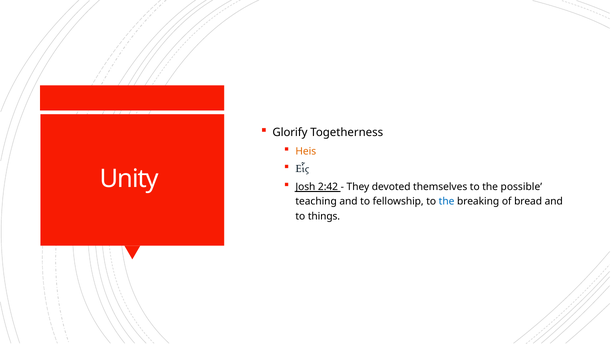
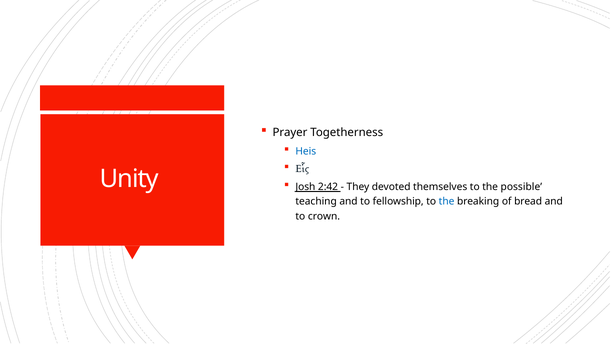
Glorify: Glorify -> Prayer (290, 133)
Heis colour: orange -> blue (306, 151)
things: things -> crown (324, 216)
